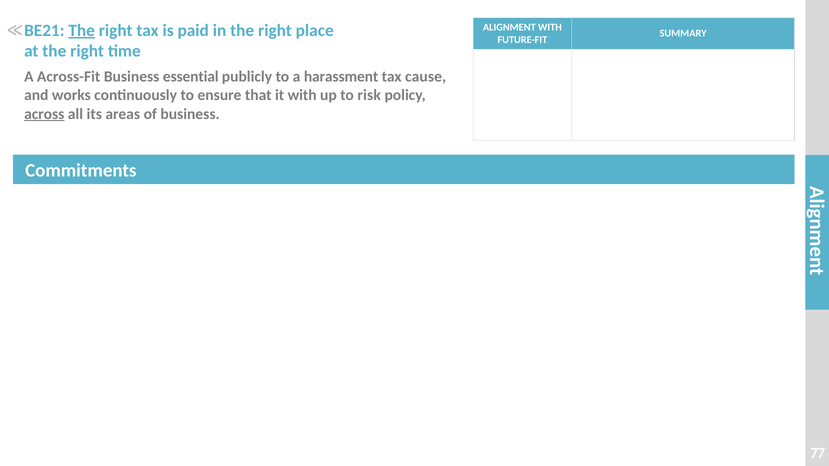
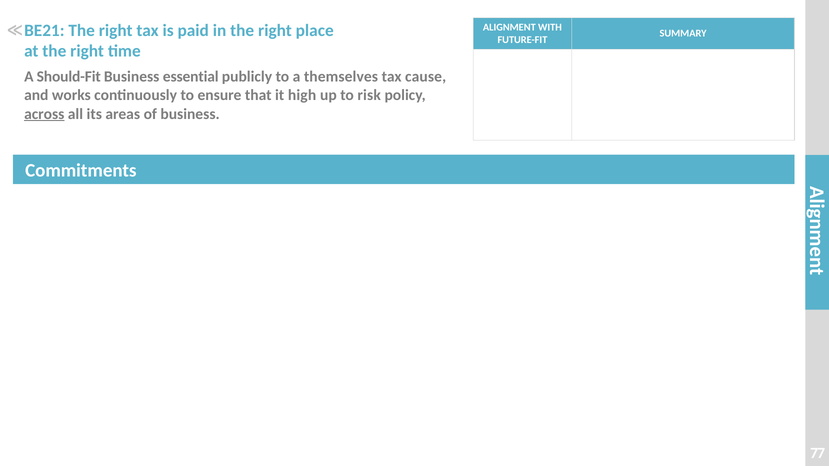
The underline: present -> none (82, 30)
Across-Fit: Across-Fit -> Should-Fit (69, 77)
harassment: harassment -> themselves (341, 77)
it with: with -> high (302, 95)
